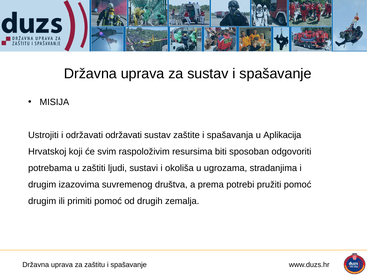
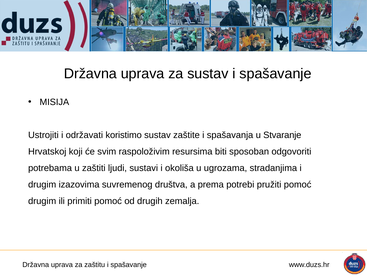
održavati održavati: održavati -> koristimo (124, 135)
Aplikacija: Aplikacija -> Stvaranje (282, 135)
